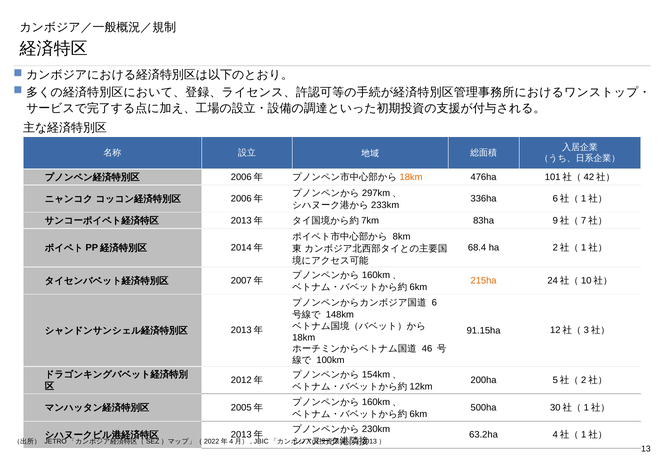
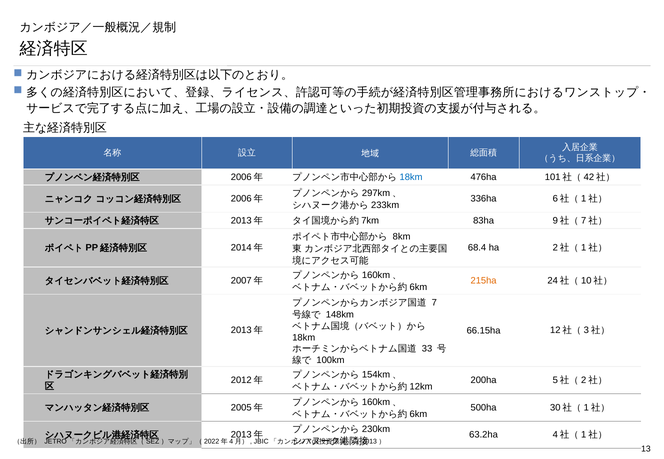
18km colour: orange -> blue (411, 178)
6: 6 -> 7 (434, 303)
91.15ha: 91.15ha -> 66.15ha (484, 331)
46: 46 -> 33 (427, 349)
